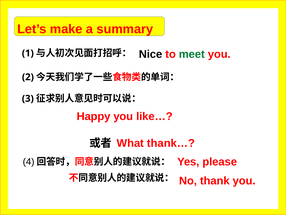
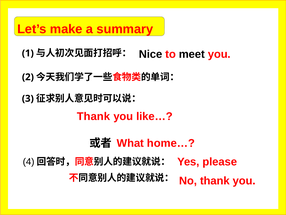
meet colour: green -> black (192, 54)
Happy: Happy -> Thank (93, 116)
thank…: thank… -> home… (171, 143)
